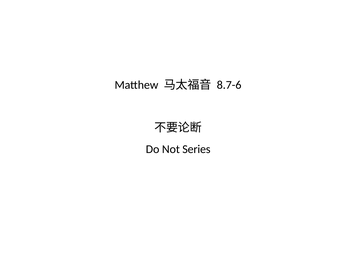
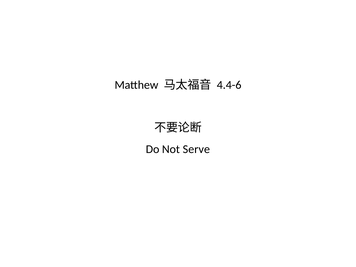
8.7-6: 8.7-6 -> 4.4-6 (229, 85)
Series: Series -> Serve (196, 149)
